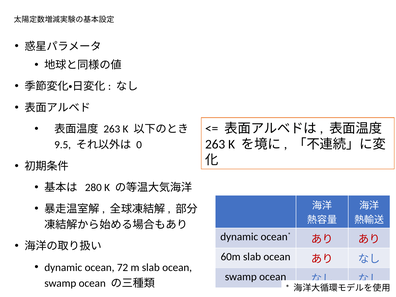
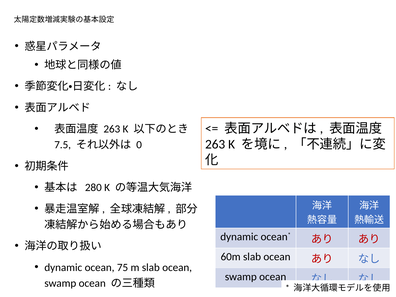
9.5: 9.5 -> 7.5 (63, 145)
72: 72 -> 75 (123, 267)
